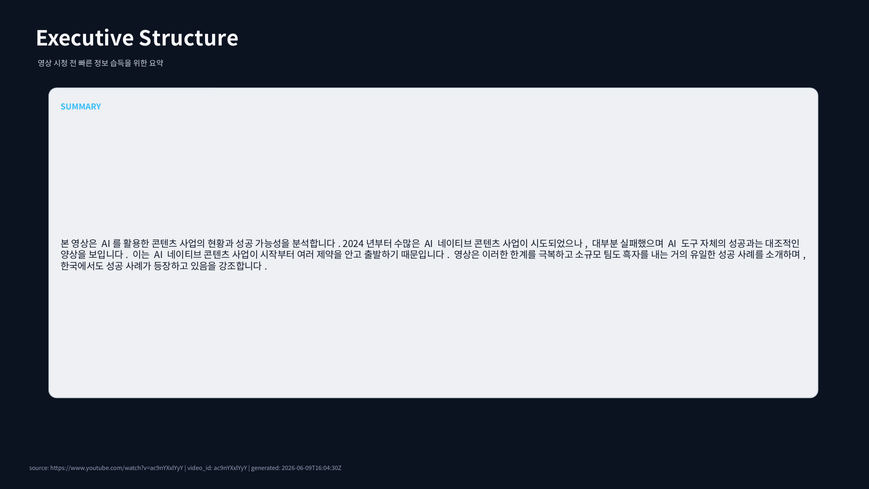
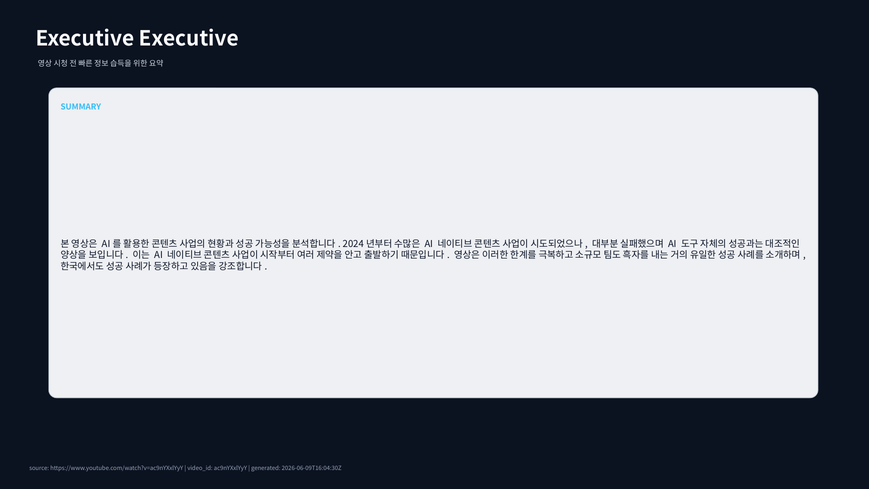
Executive Structure: Structure -> Executive (189, 39)
